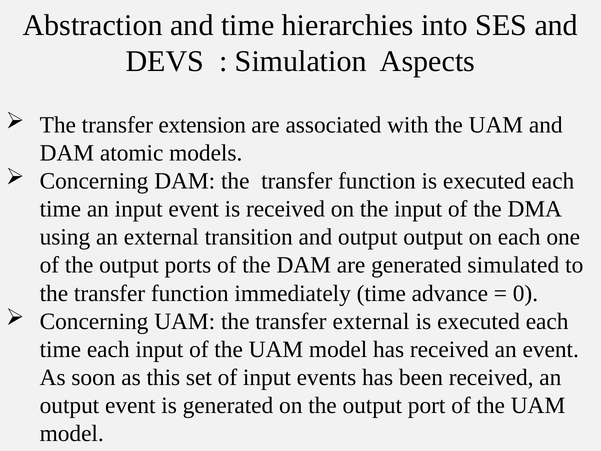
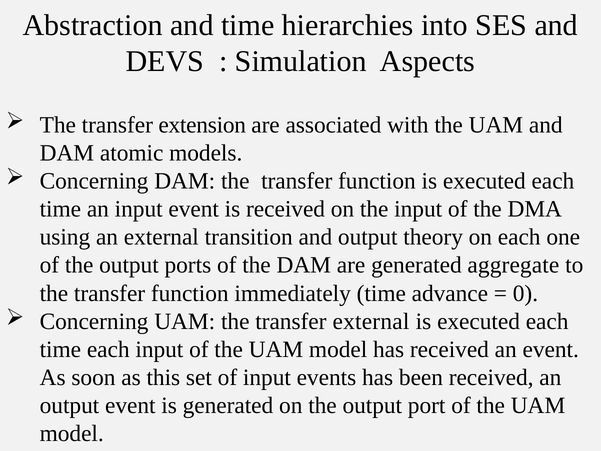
output output: output -> theory (433, 237)
simulated: simulated -> aggregate (513, 265)
